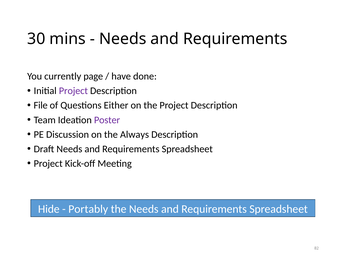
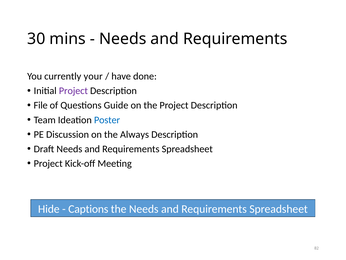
page: page -> your (93, 76)
Either: Either -> Guide (116, 105)
Poster colour: purple -> blue (107, 120)
Portably: Portably -> Captions (88, 209)
